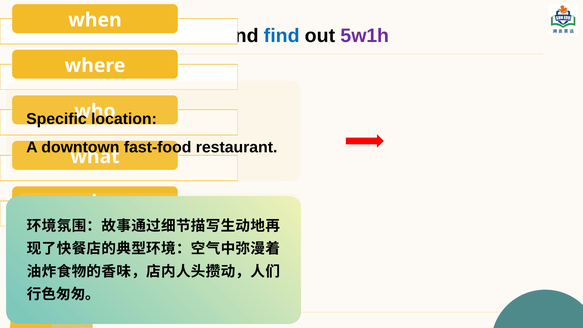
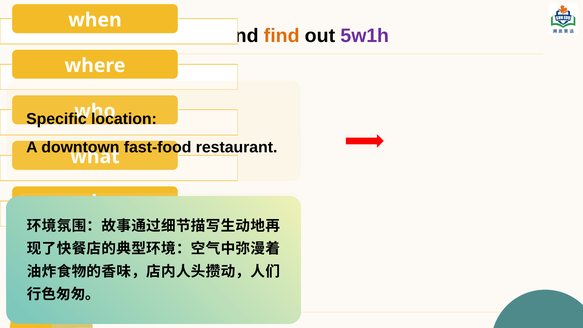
find colour: blue -> orange (282, 36)
